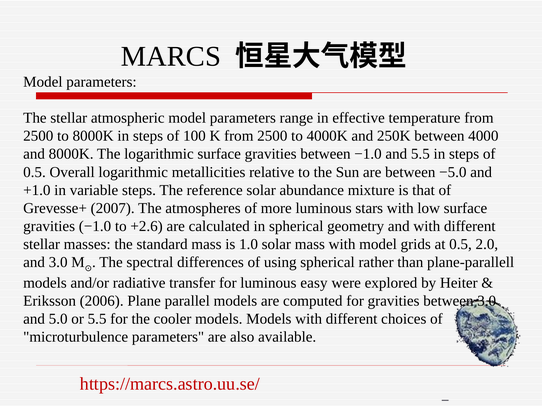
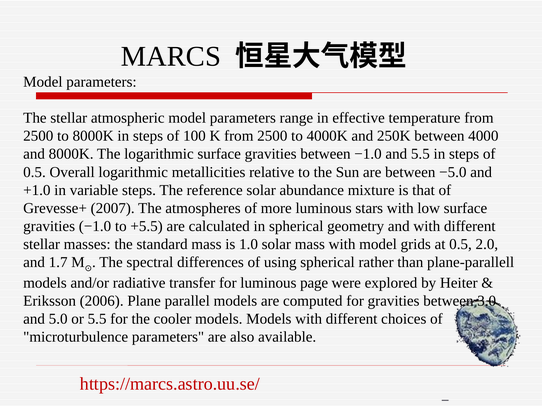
+2.6: +2.6 -> +5.5 (147, 227)
and 3.0: 3.0 -> 1.7 (58, 263)
easy: easy -> page (314, 283)
